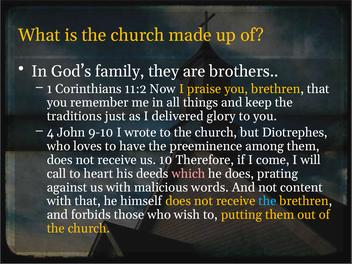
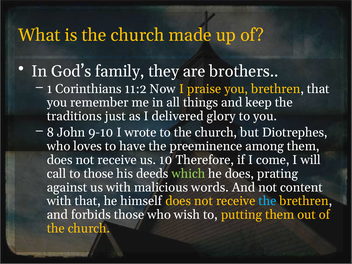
4: 4 -> 8 (50, 132)
to heart: heart -> those (98, 174)
which colour: pink -> light green (188, 174)
